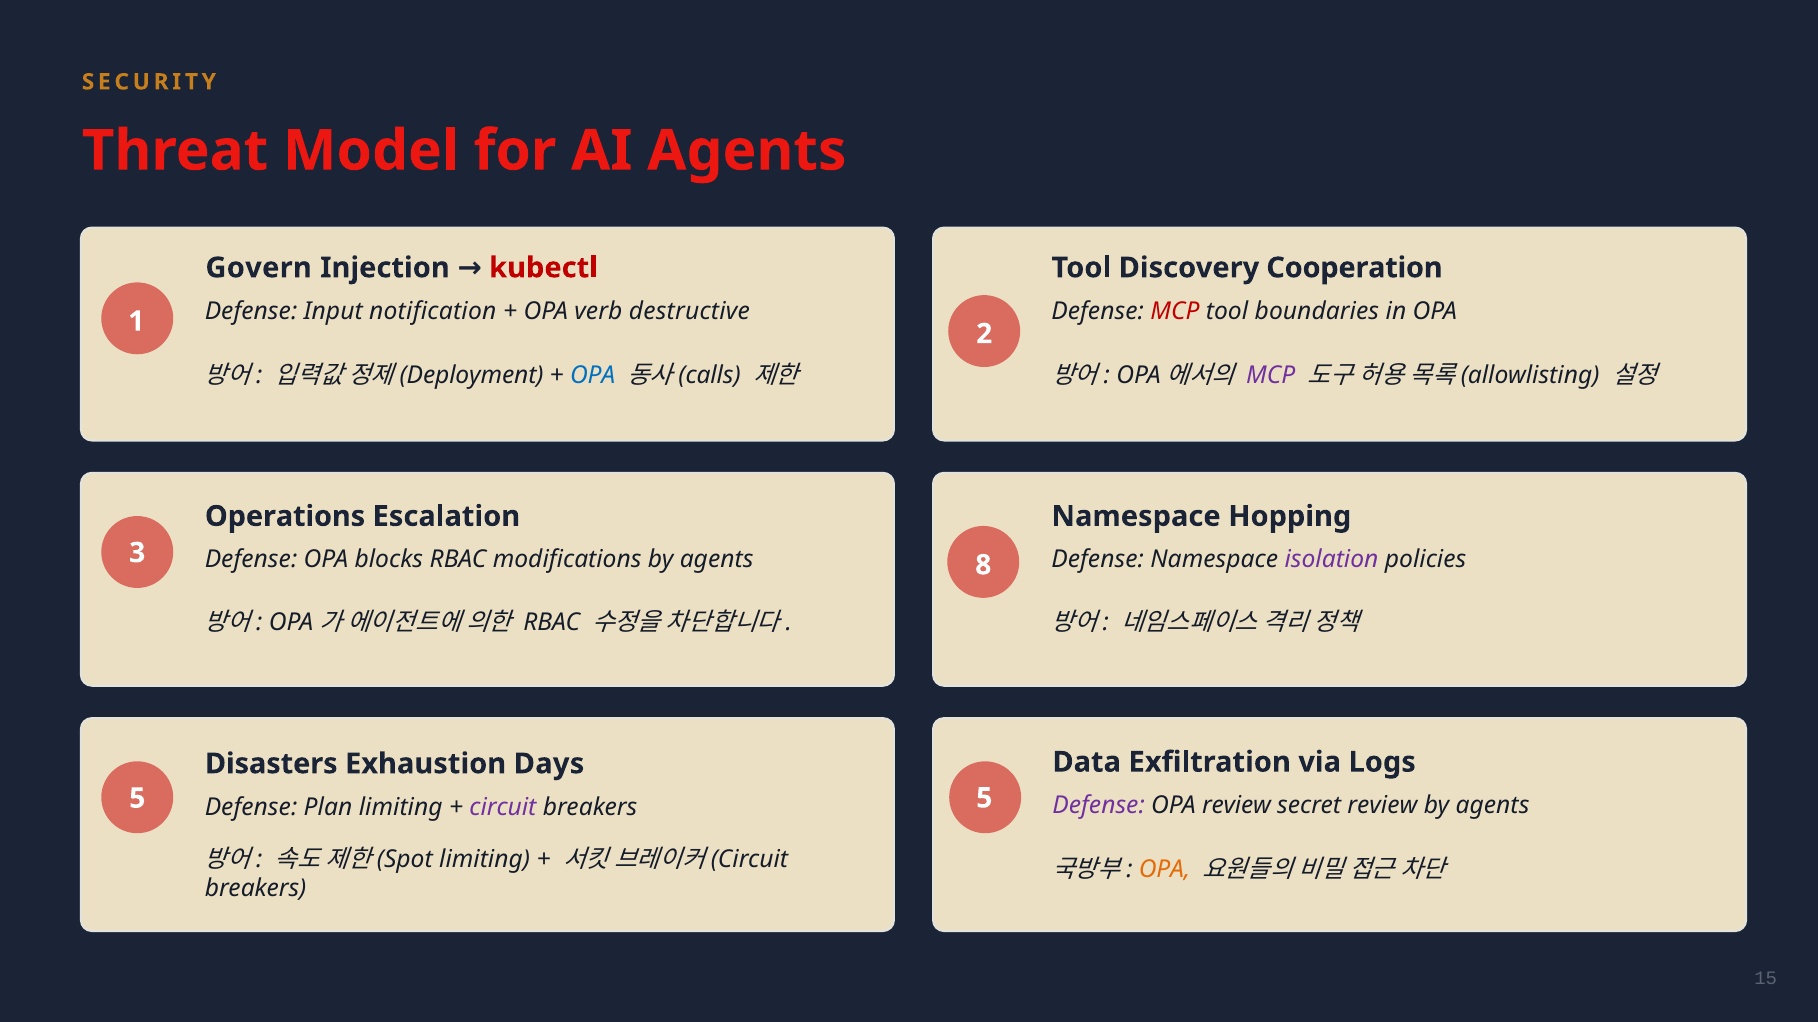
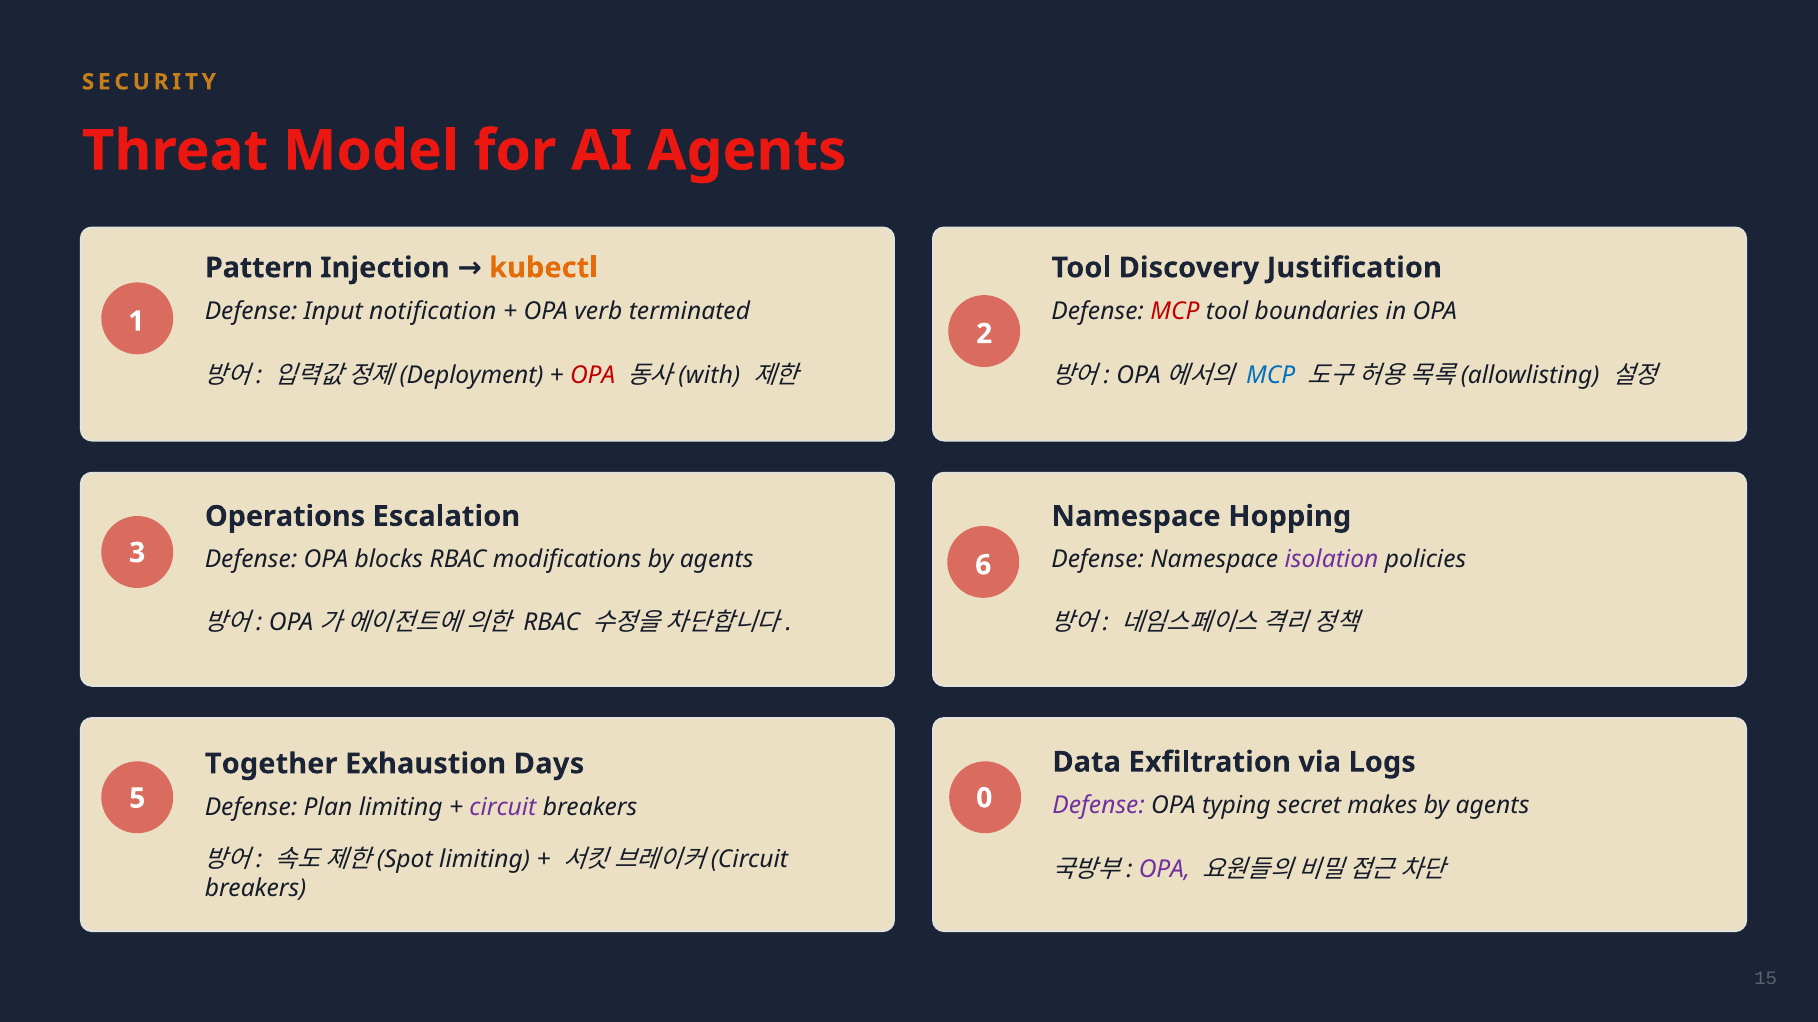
Govern: Govern -> Pattern (259, 268)
kubectl colour: red -> orange (544, 268)
Cooperation: Cooperation -> Justification (1354, 268)
destructive: destructive -> terminated (689, 312)
OPA colour: blue -> red (593, 375)
calls: calls -> with (709, 375)
MCP colour: purple -> blue (1271, 375)
8: 8 -> 6 (983, 565)
Disasters: Disasters -> Together (271, 764)
OPA review: review -> typing (1236, 806)
secret review: review -> makes (1382, 806)
breakers 5: 5 -> 0 (984, 799)
OPA colour: orange -> purple (1165, 869)
